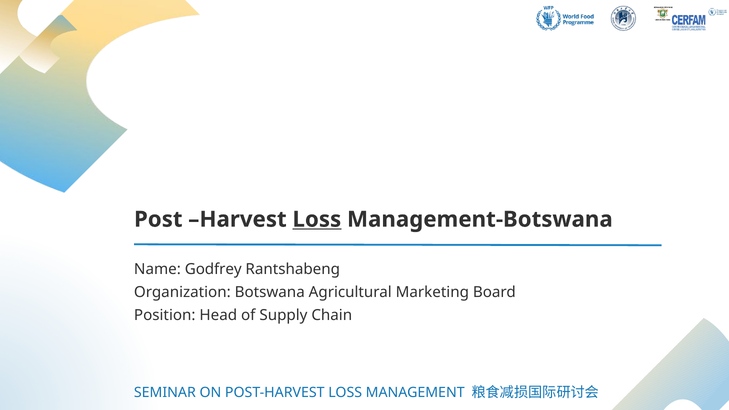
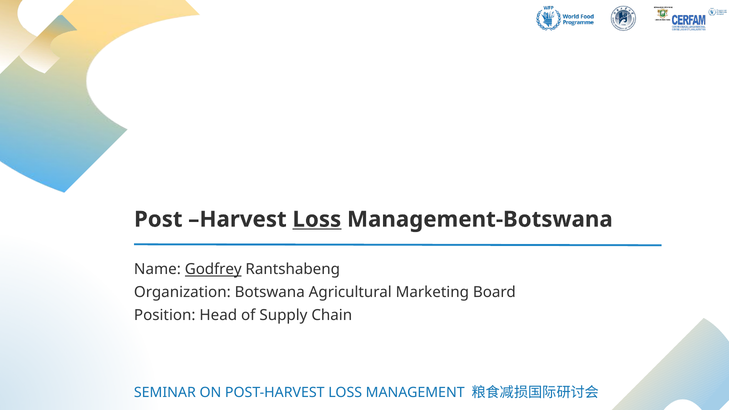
Godfrey underline: none -> present (213, 270)
